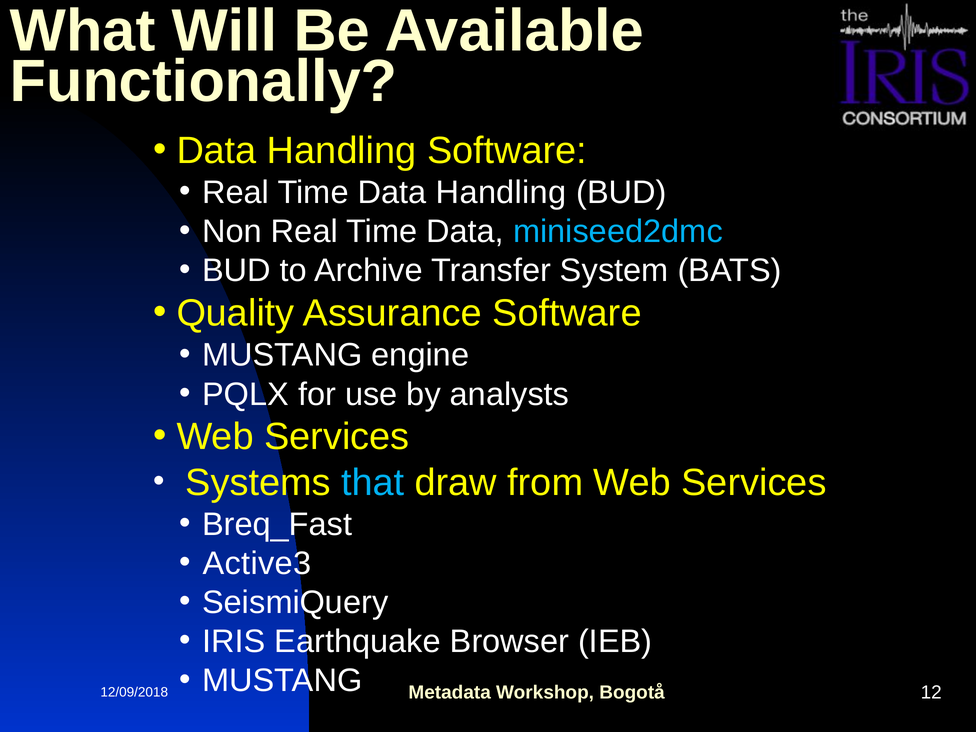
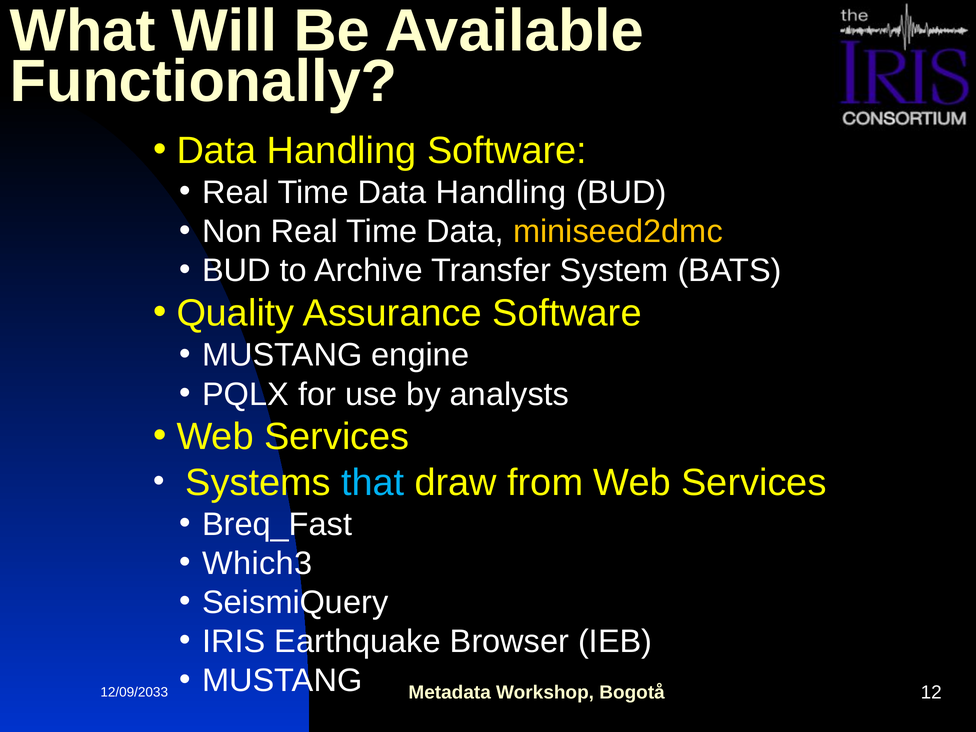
miniseed2dmc colour: light blue -> yellow (618, 232)
Active3: Active3 -> Which3 (257, 563)
12/09/2018: 12/09/2018 -> 12/09/2033 (134, 692)
